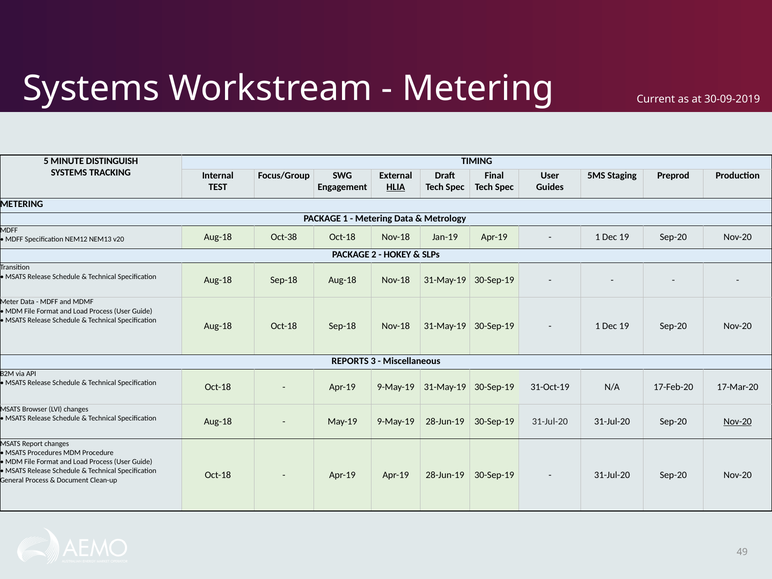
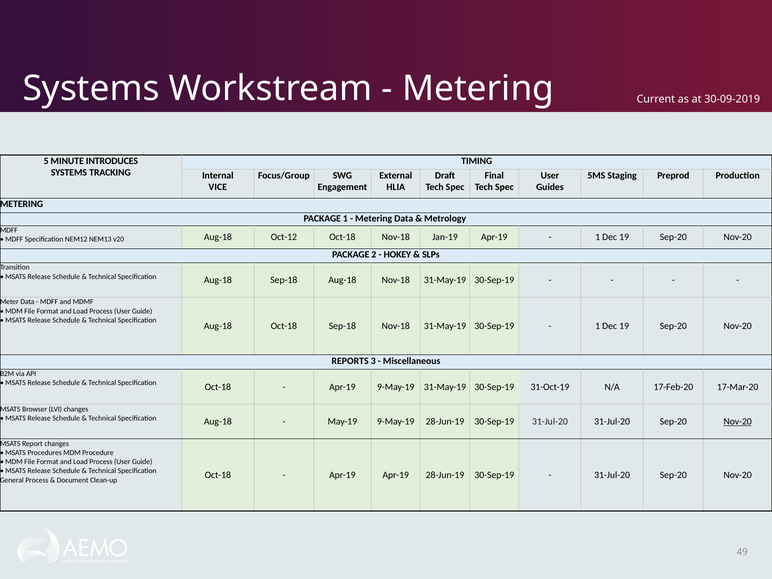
DISTINGUISH: DISTINGUISH -> INTRODUCES (112, 161)
TEST: TEST -> VICE (218, 187)
HLIA underline: present -> none (396, 187)
Oct-38: Oct-38 -> Oct-12 (284, 237)
